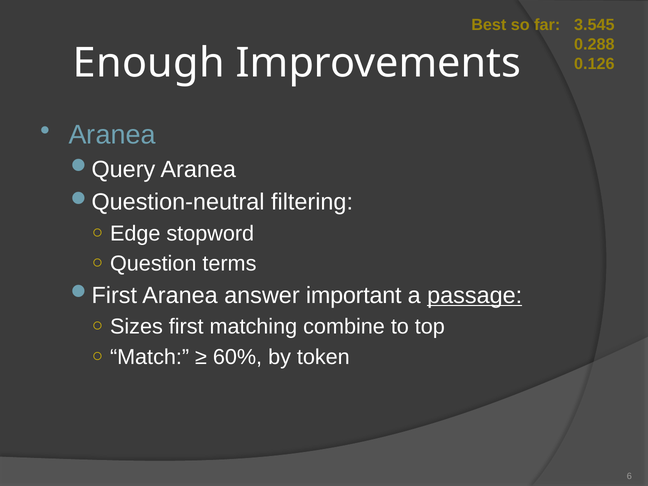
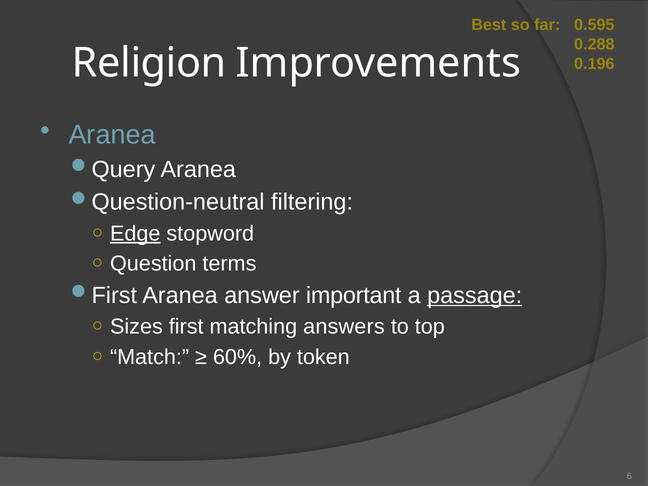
3.545: 3.545 -> 0.595 (594, 25)
Enough: Enough -> Religion (149, 63)
0.126: 0.126 -> 0.196 (594, 64)
Edge underline: none -> present (135, 233)
combine: combine -> answers (344, 327)
